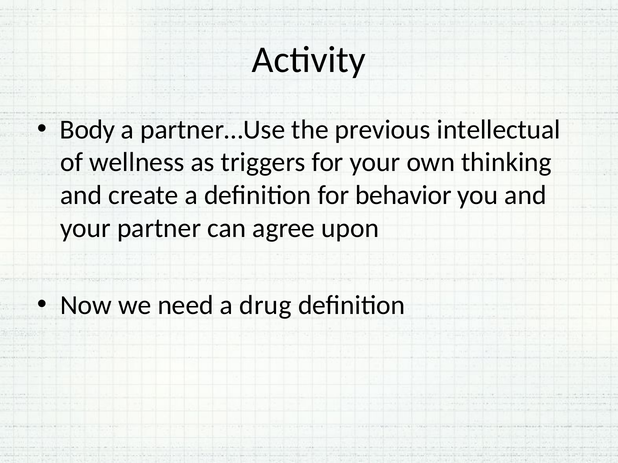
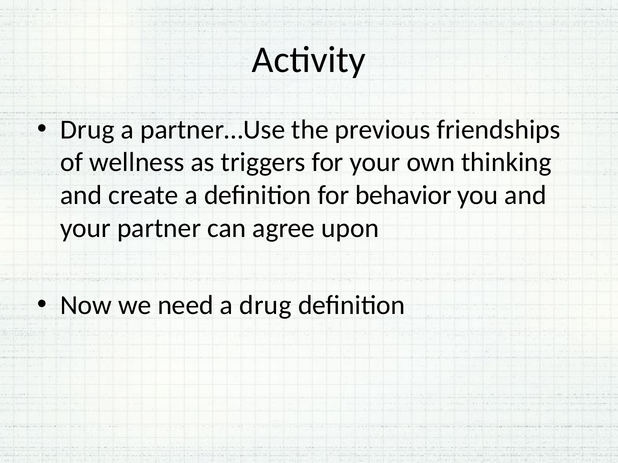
Body: Body -> Drug (87, 130)
intellectual: intellectual -> friendships (499, 130)
